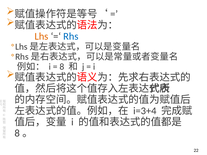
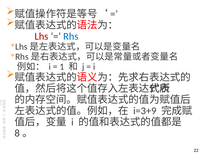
Lhs colour: orange -> red (41, 36)
8: 8 -> 1 (62, 67)
i=3+4: i=3+4 -> i=3+9 (145, 111)
